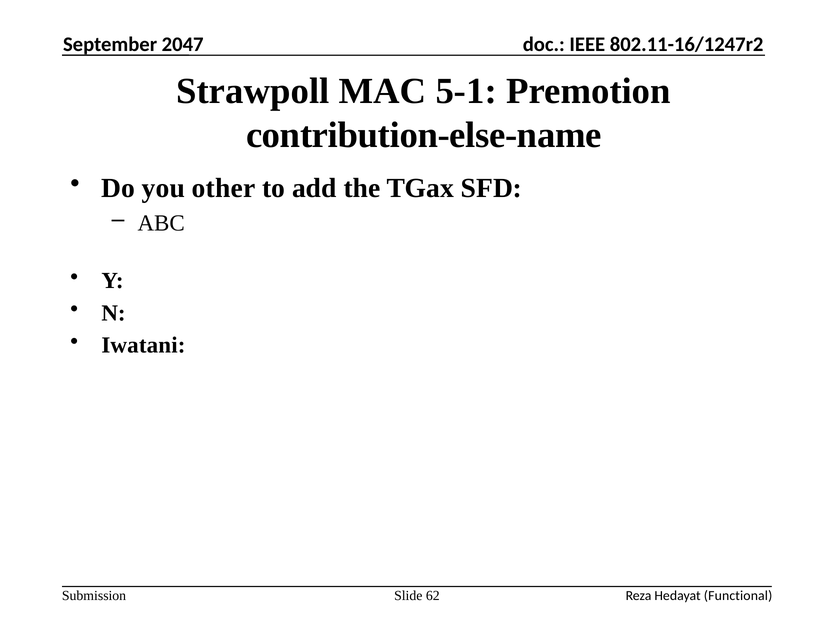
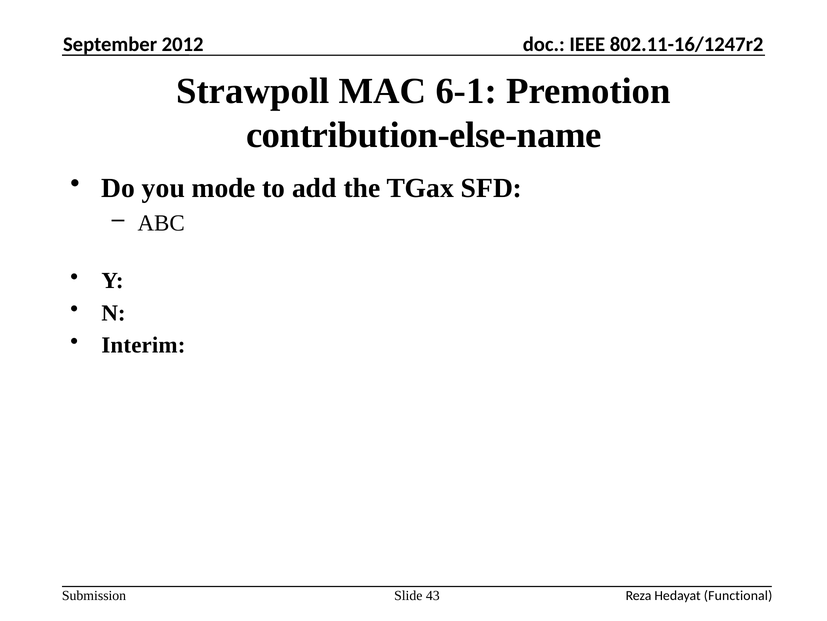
2047: 2047 -> 2012 (183, 44)
5-1: 5-1 -> 6-1 (466, 91)
other: other -> mode (224, 188)
Iwatani: Iwatani -> Interim (143, 345)
62: 62 -> 43 (433, 595)
